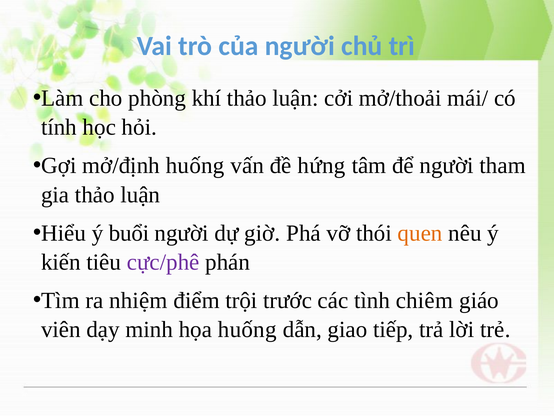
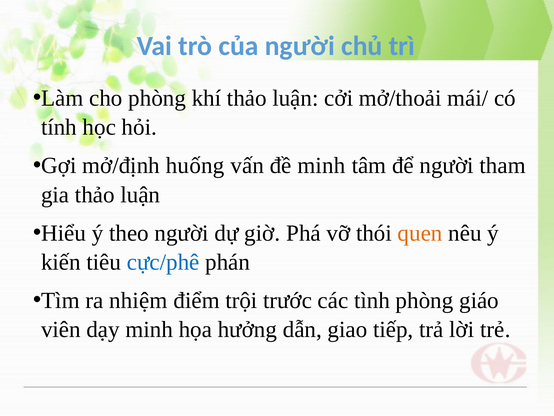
đề hứng: hứng -> minh (321, 165)
buổi: buổi -> theo (129, 233)
cực/phê colour: purple -> blue (163, 262)
tình chiêm: chiêm -> phòng (424, 300)
họa huống: huống -> hưởng (247, 329)
